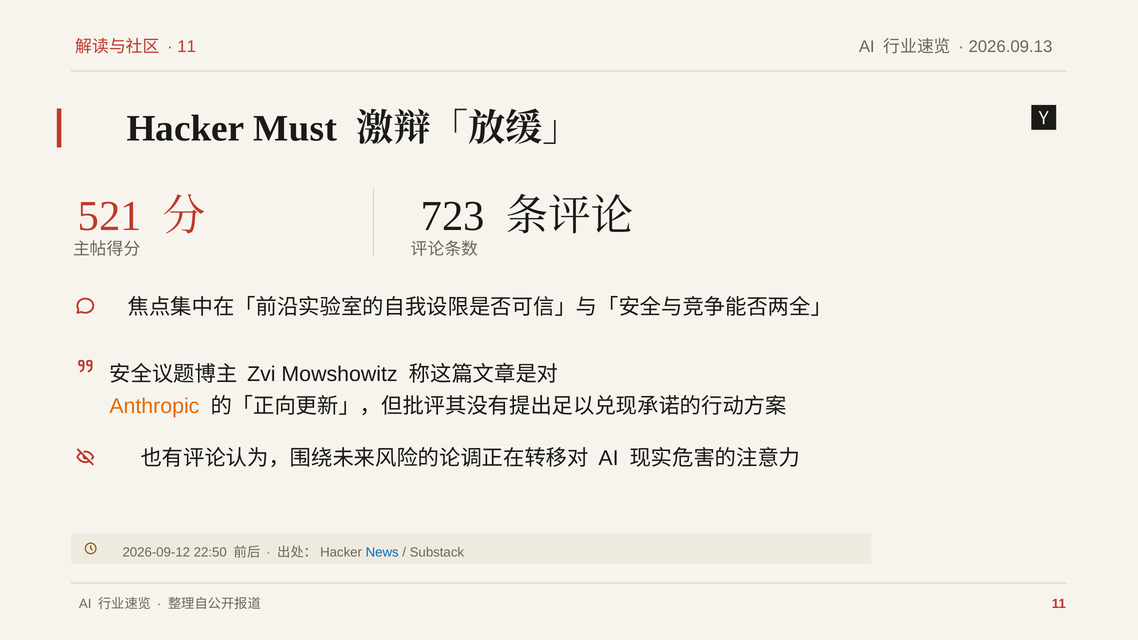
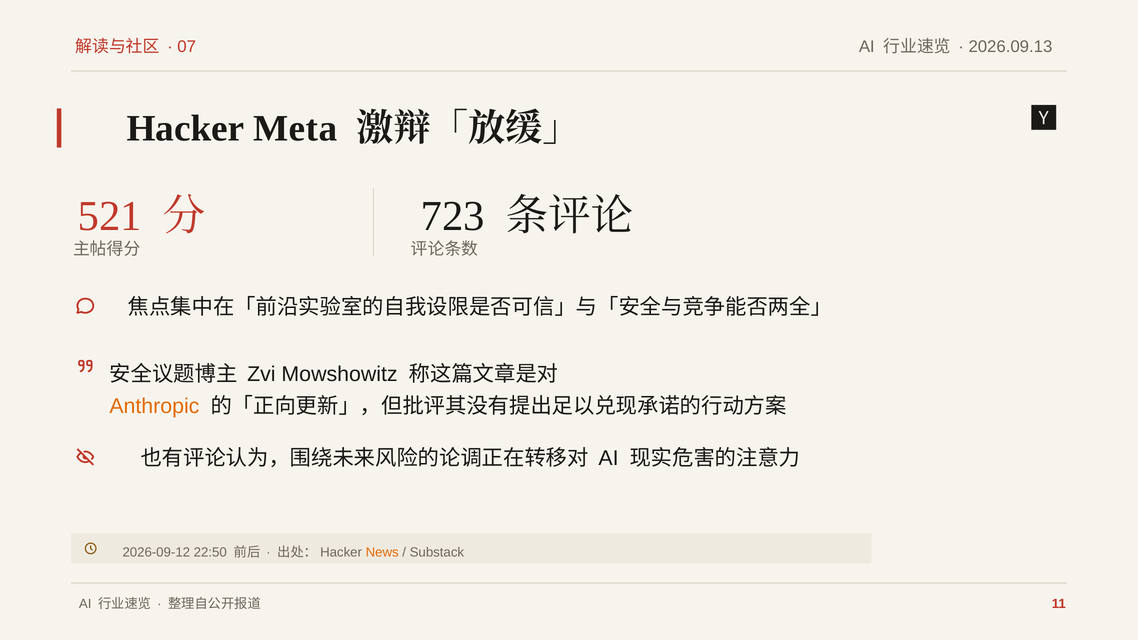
11: 11 -> 07 (187, 47)
Must: Must -> Meta (295, 128)
News colour: blue -> orange (382, 552)
